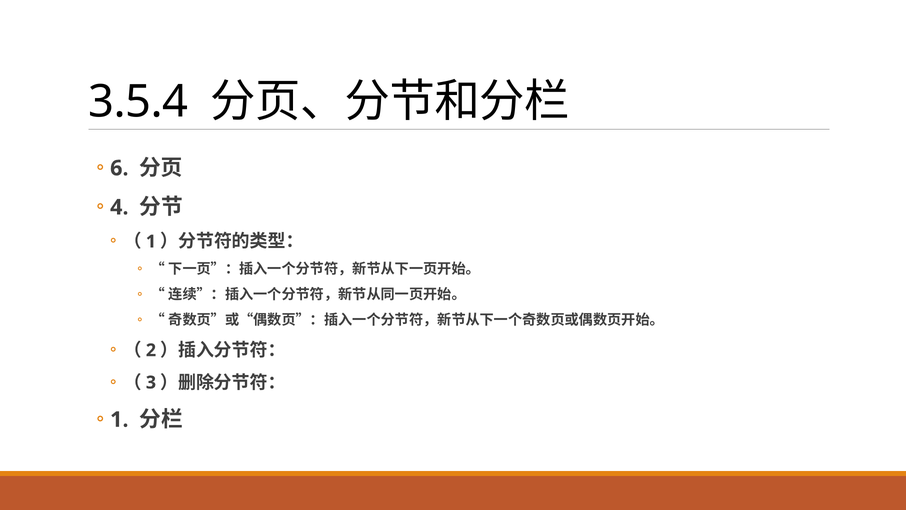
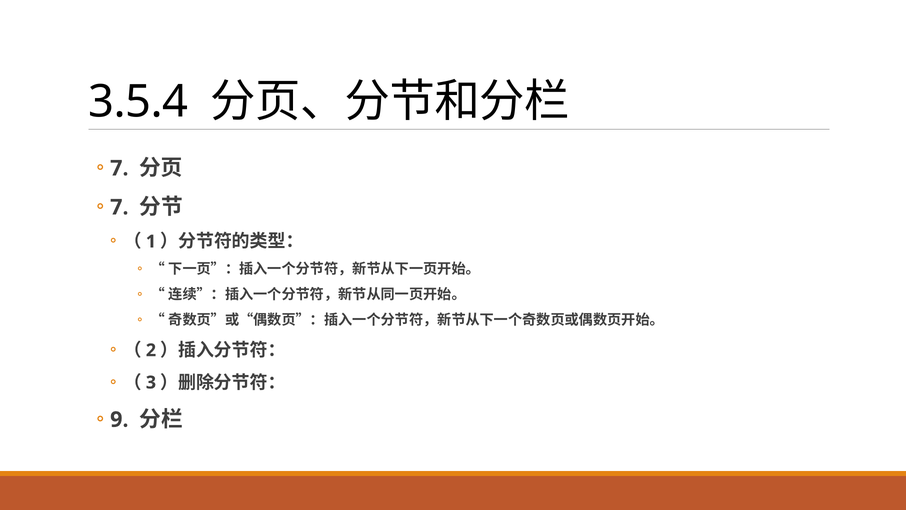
6: 6 -> 7 (119, 168)
4: 4 -> 7 (119, 207)
1: 1 -> 9 (119, 419)
